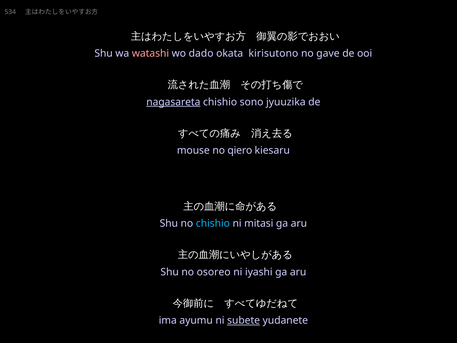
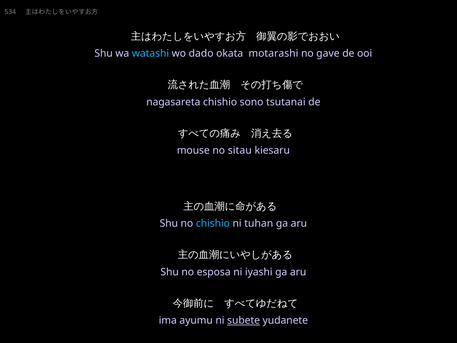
watashi colour: pink -> light blue (150, 53)
kirisutono: kirisutono -> motarashi (273, 53)
nagasareta underline: present -> none (173, 102)
jyuuzika: jyuuzika -> tsutanai (286, 102)
qiero: qiero -> sitau (240, 150)
mitasi: mitasi -> tuhan (259, 223)
osoreo: osoreo -> esposa (214, 272)
